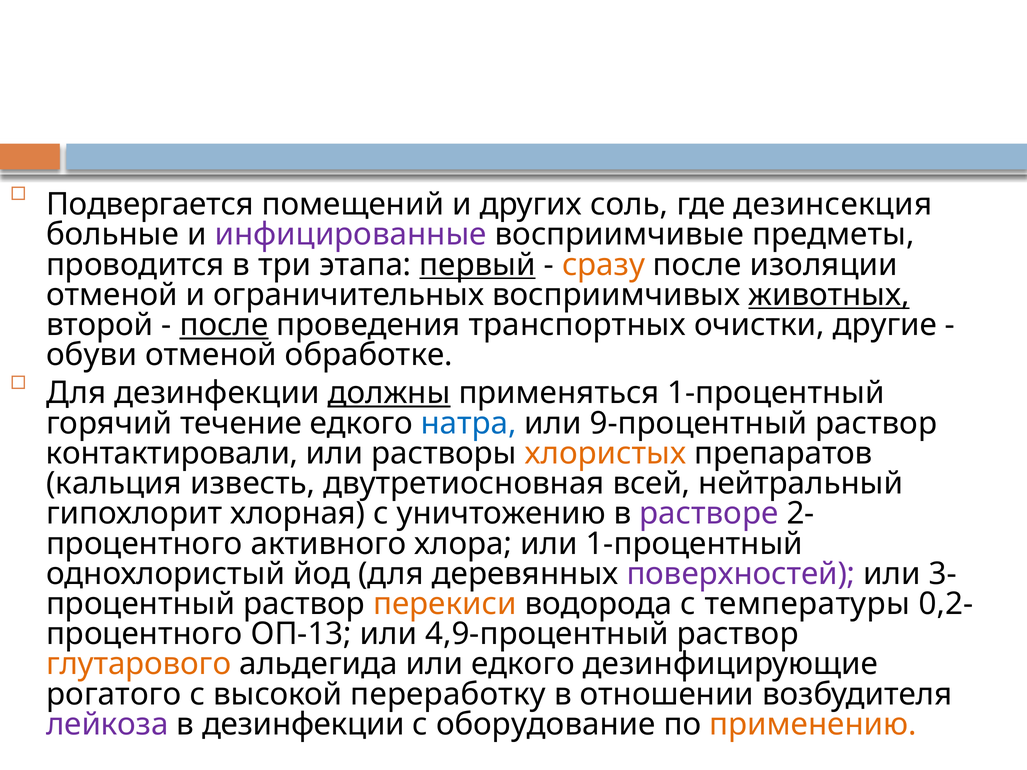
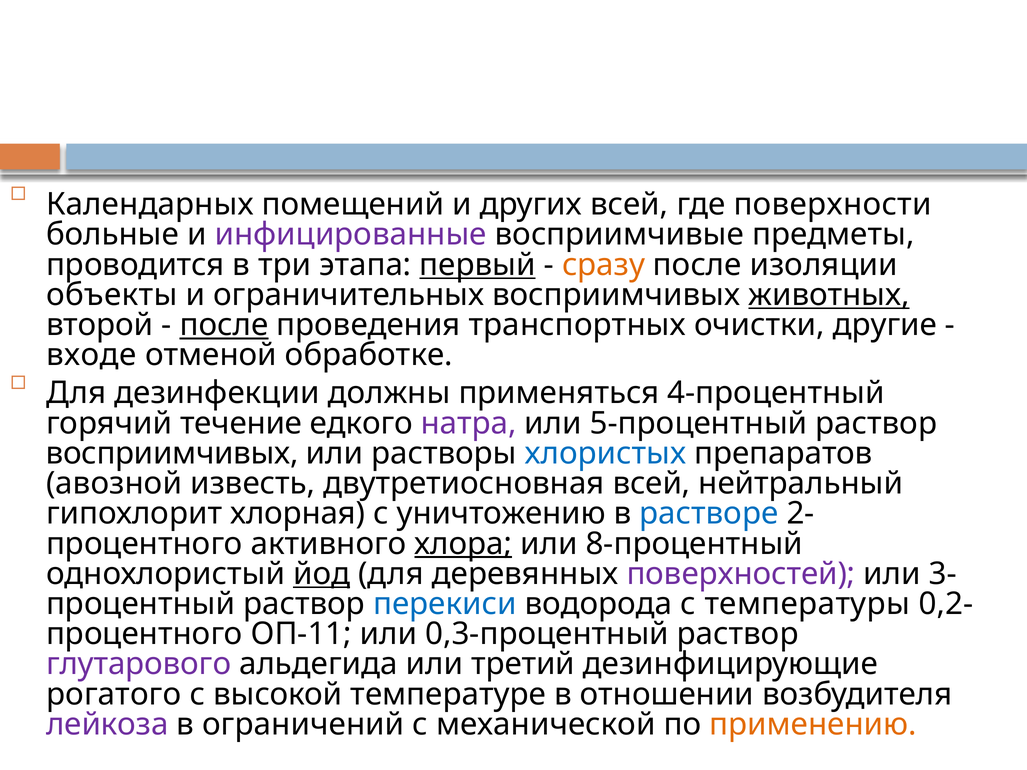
Подвергается: Подвергается -> Календарных (150, 205)
других соль: соль -> всей (629, 205)
дезинсекция: дезинсекция -> поверхности (833, 205)
отменой: отменой -> объекты (112, 295)
обуви: обуви -> входе (91, 355)
должны underline: present -> none (389, 393)
применяться 1-процентный: 1-процентный -> 4-процентный (776, 393)
натра colour: blue -> purple (469, 423)
9-процентный: 9-процентный -> 5-процентный (699, 423)
контактировали: контактировали -> восприимчивых (172, 453)
хлористых colour: orange -> blue (605, 453)
кальция: кальция -> авозной (114, 484)
растворе colour: purple -> blue (709, 514)
хлора underline: none -> present (463, 544)
или 1-процентный: 1-процентный -> 8-процентный (694, 544)
йод underline: none -> present (322, 574)
перекиси colour: orange -> blue (445, 604)
ОП-13: ОП-13 -> ОП-11 (301, 634)
4,9-процентный: 4,9-процентный -> 0,3-процентный (547, 634)
глутарового colour: orange -> purple (139, 664)
или едкого: едкого -> третий (523, 664)
переработку: переработку -> температуре (448, 694)
в дезинфекции: дезинфекции -> ограничений (303, 725)
оборудование: оборудование -> механической (546, 725)
